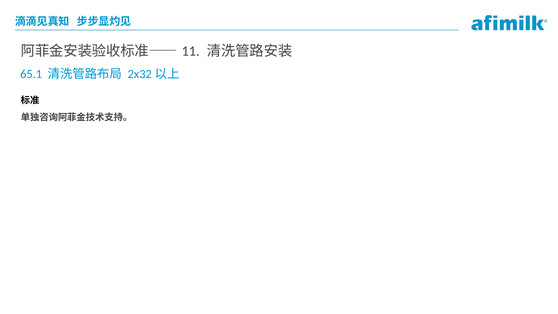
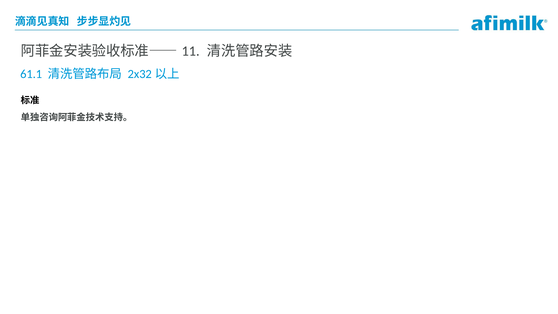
65.1: 65.1 -> 61.1 (31, 74)
